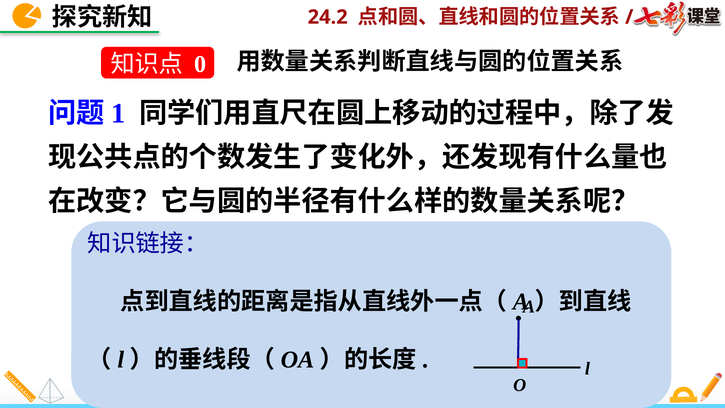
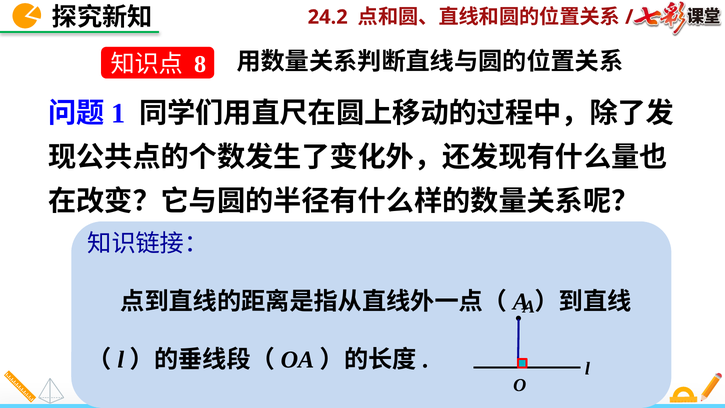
0: 0 -> 8 (200, 64)
